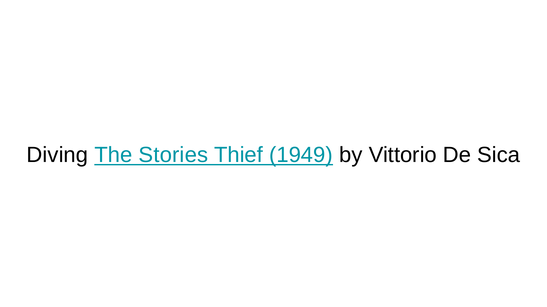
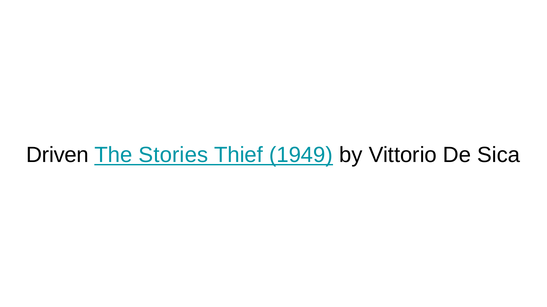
Diving: Diving -> Driven (58, 155)
